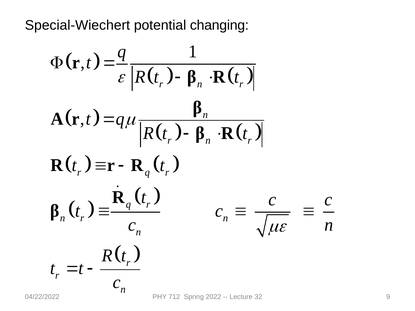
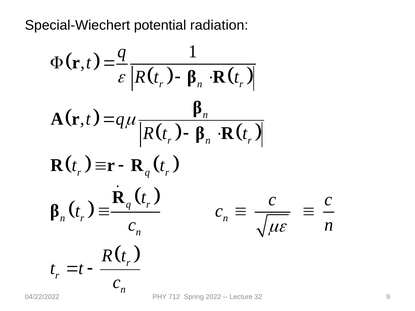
changing: changing -> radiation (219, 25)
